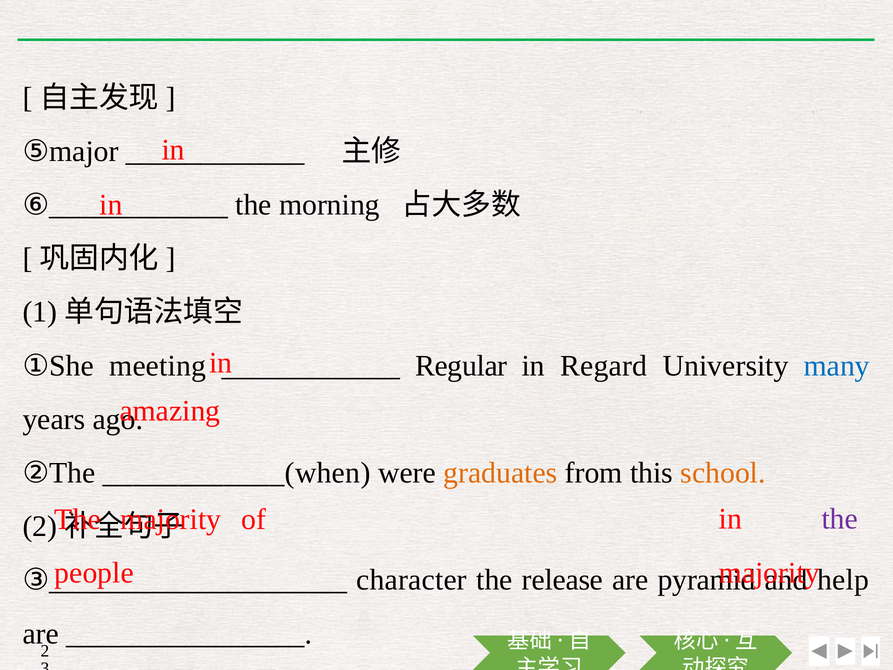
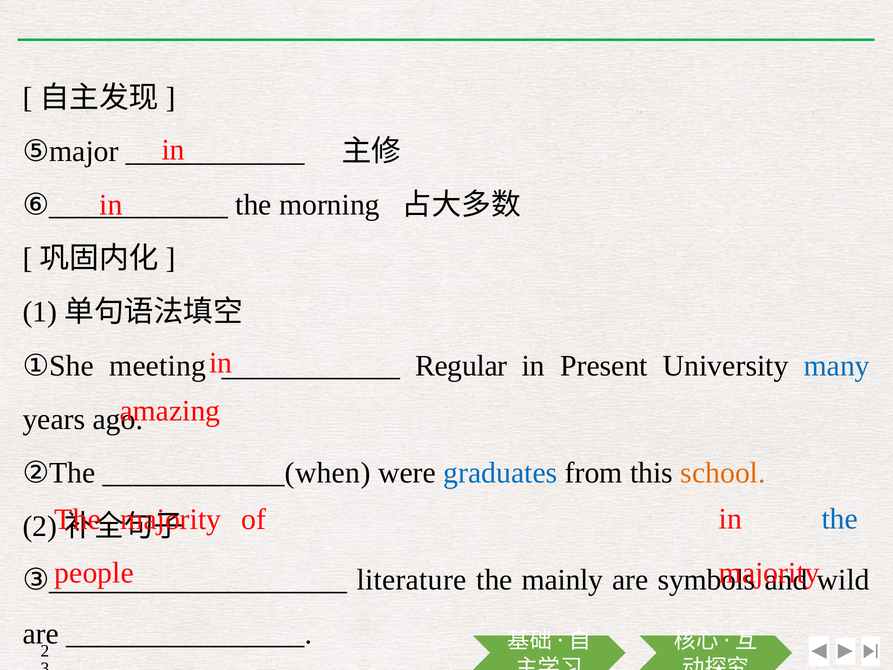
Regard: Regard -> Present (604, 366)
graduates colour: orange -> blue (500, 473)
the colour: purple -> blue (840, 519)
character: character -> literature (412, 580)
release: release -> mainly (563, 580)
pyramid: pyramid -> symbols (707, 580)
help: help -> wild (843, 580)
